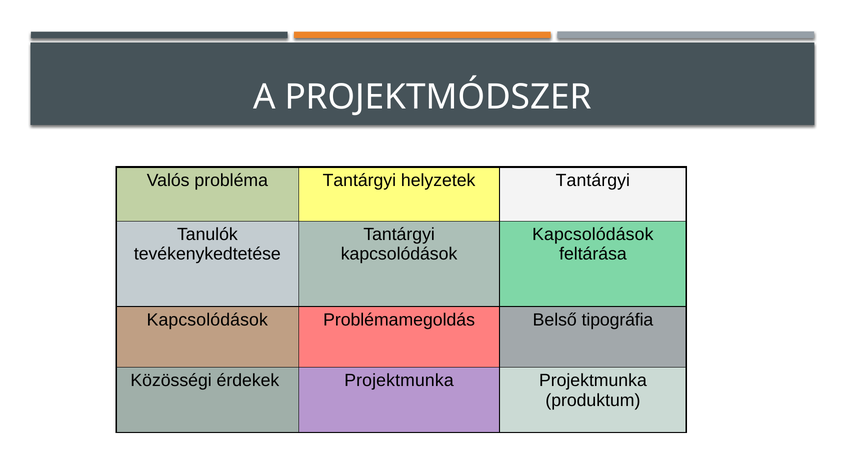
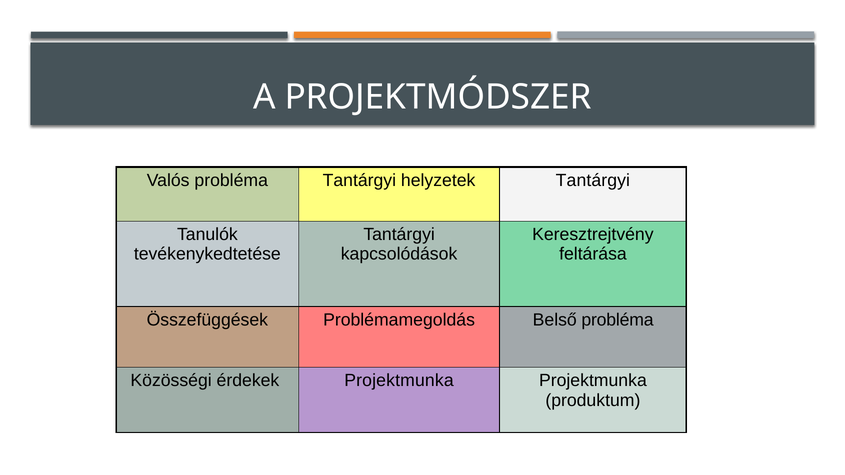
Kapcsolódások: Kapcsolódások -> Keresztrejtvény (593, 235)
Kapcsolódások: Kapcsolódások -> Összefüggések (207, 320)
Belső tipográfia: tipográfia -> probléma (618, 320)
